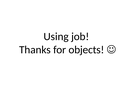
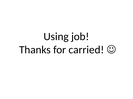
objects: objects -> carried (86, 50)
